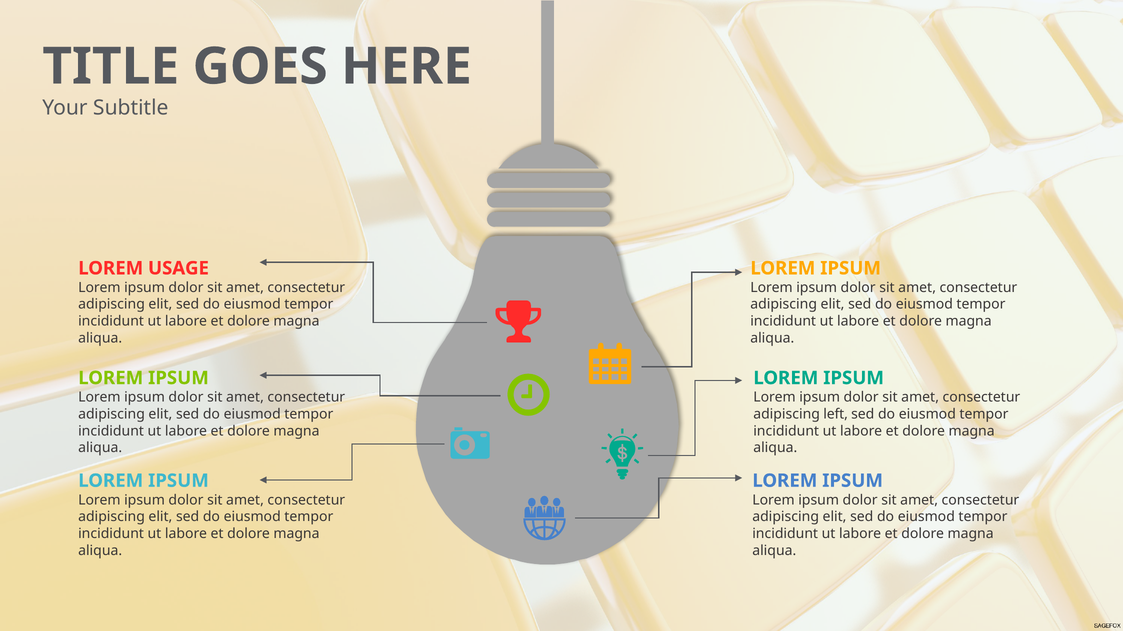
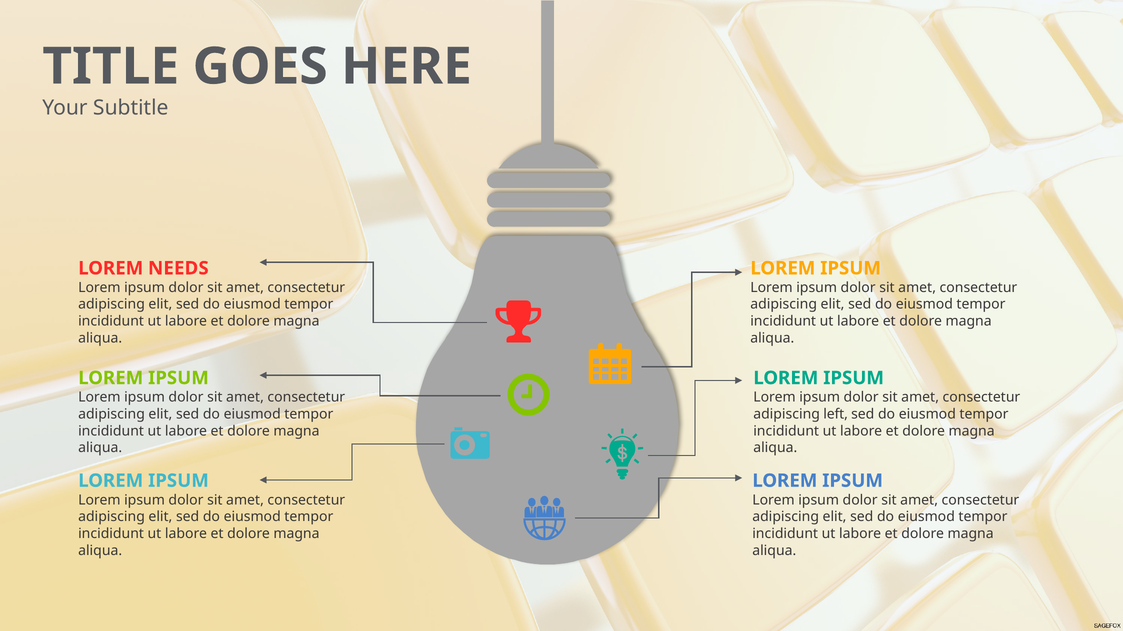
USAGE: USAGE -> NEEDS (178, 269)
